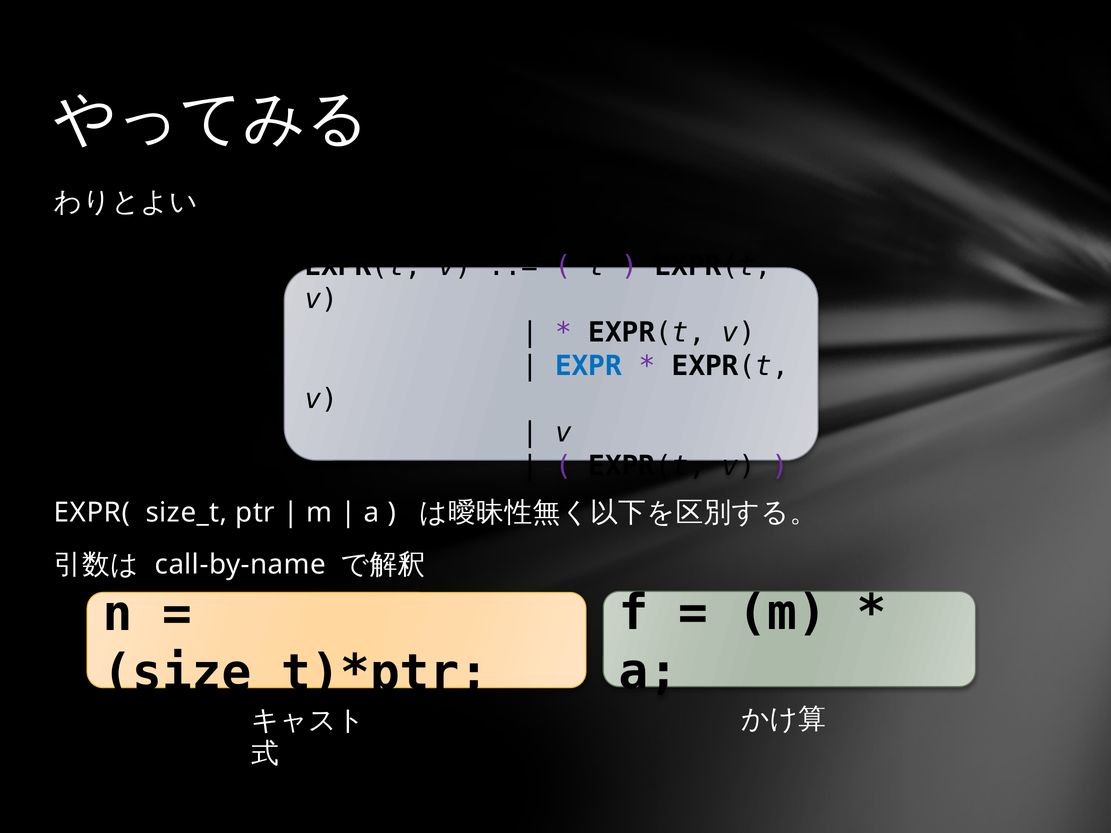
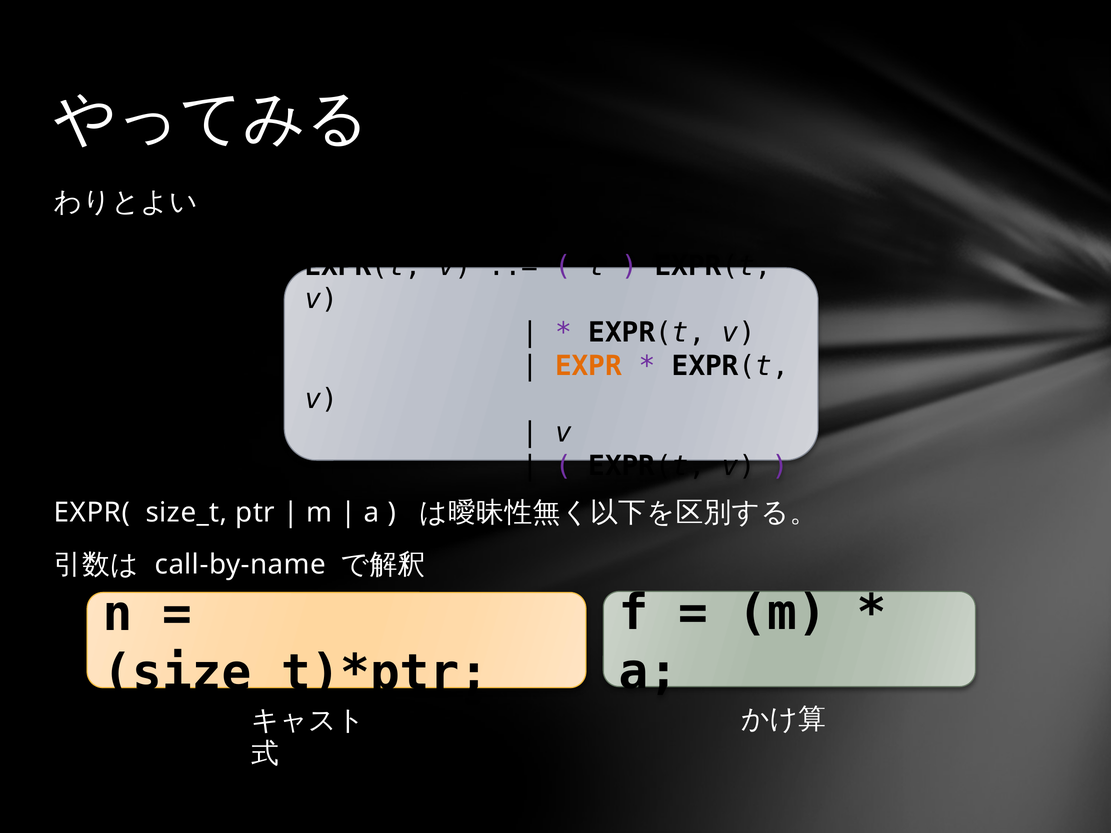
EXPR colour: blue -> orange (588, 366)
